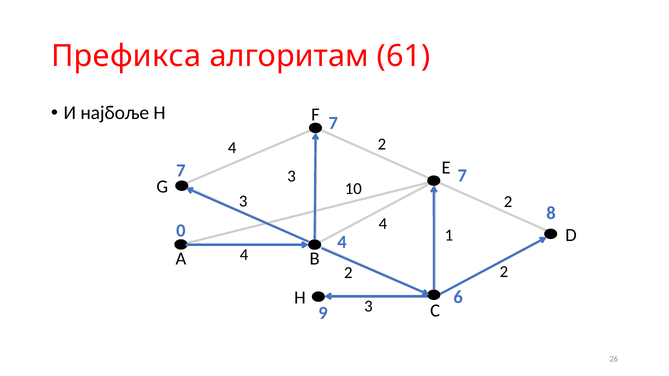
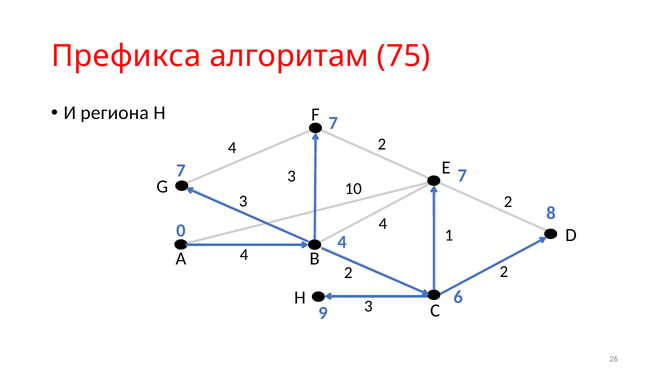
61: 61 -> 75 (404, 56)
најбоље: најбоље -> региона (115, 113)
